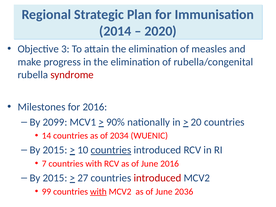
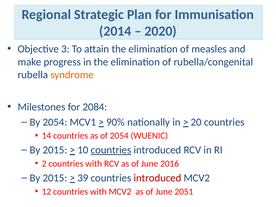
syndrome colour: red -> orange (72, 75)
for 2016: 2016 -> 2084 (95, 107)
By 2099: 2099 -> 2054 (55, 122)
of 2034: 2034 -> 2054 (119, 136)
7: 7 -> 2 (44, 164)
27: 27 -> 39 (83, 178)
99: 99 -> 12 (46, 192)
with underline: present -> none (98, 192)
2036: 2036 -> 2051 (184, 192)
